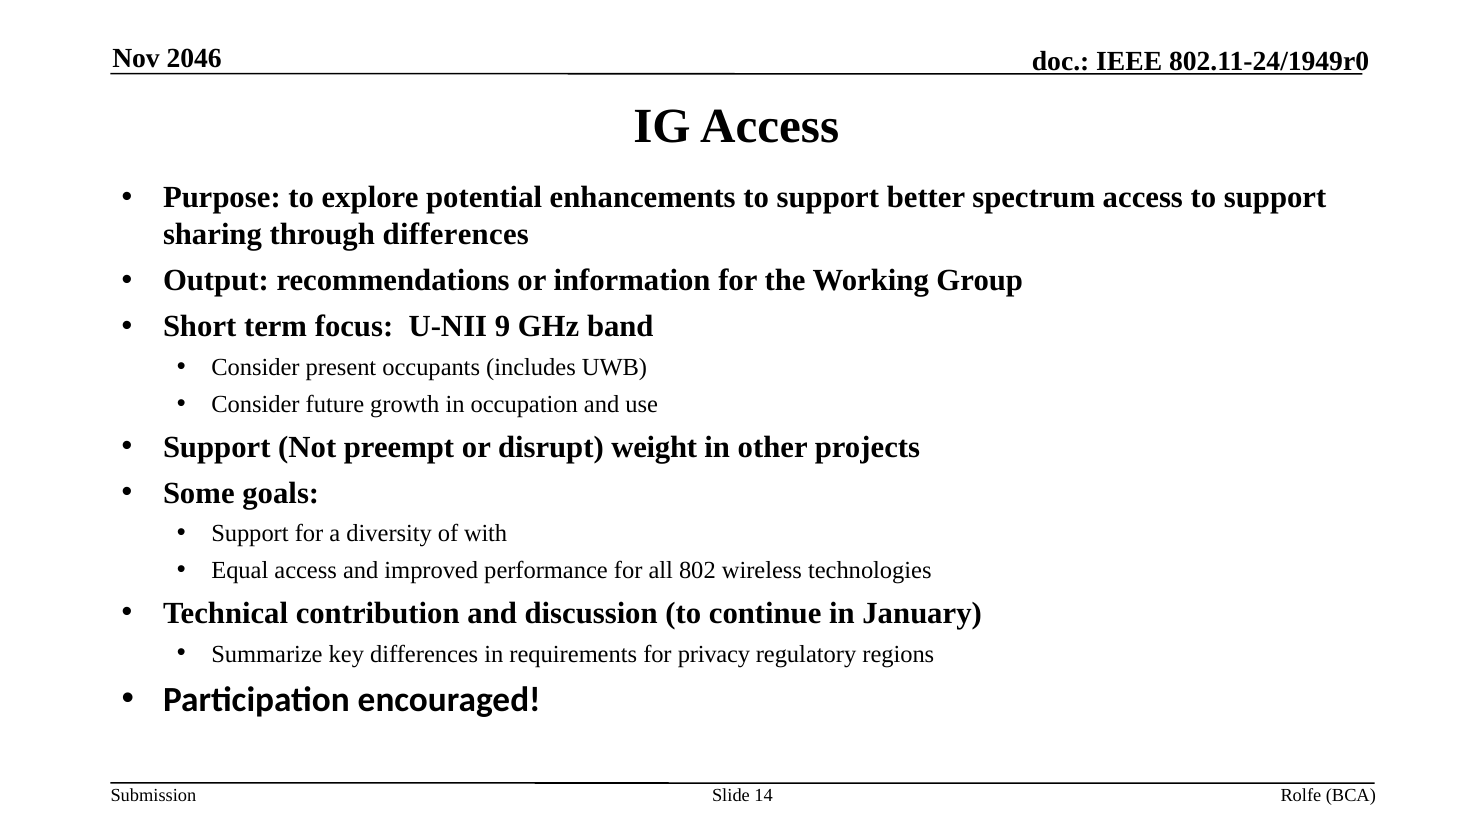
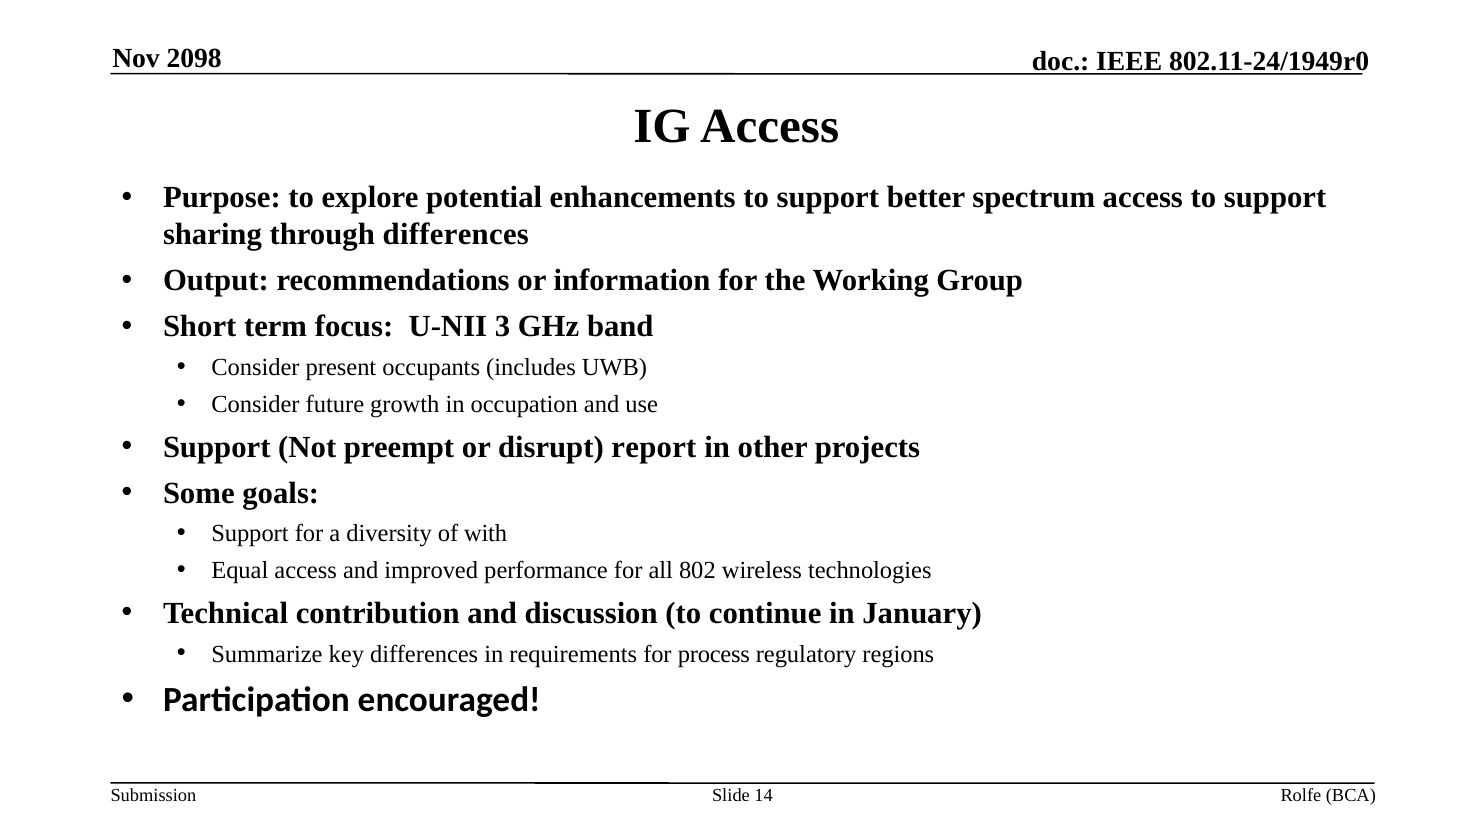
2046: 2046 -> 2098 (194, 59)
9: 9 -> 3 (503, 327)
weight: weight -> report (654, 447)
privacy: privacy -> process (714, 654)
